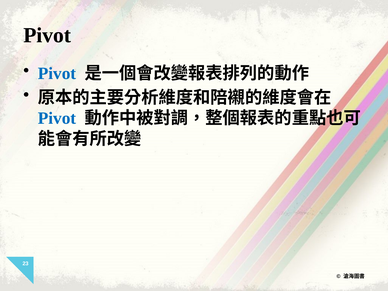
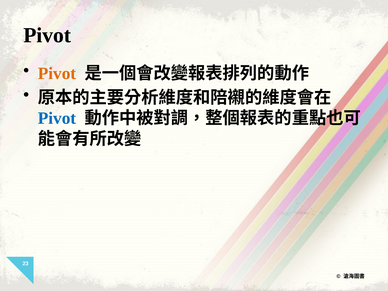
Pivot colour: blue -> orange (57, 73)
